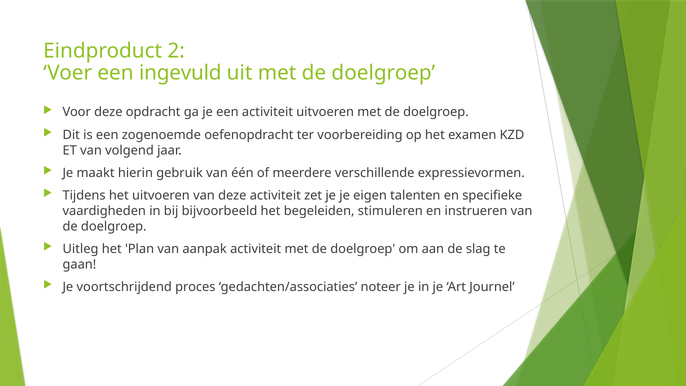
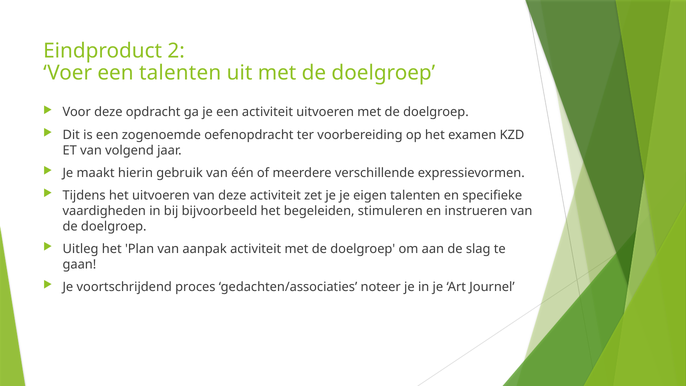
een ingevuld: ingevuld -> talenten (180, 73)
